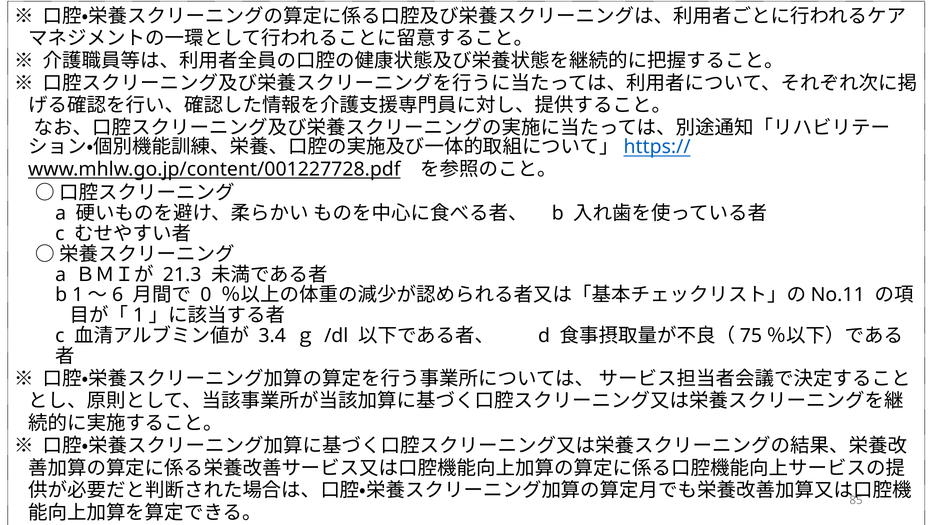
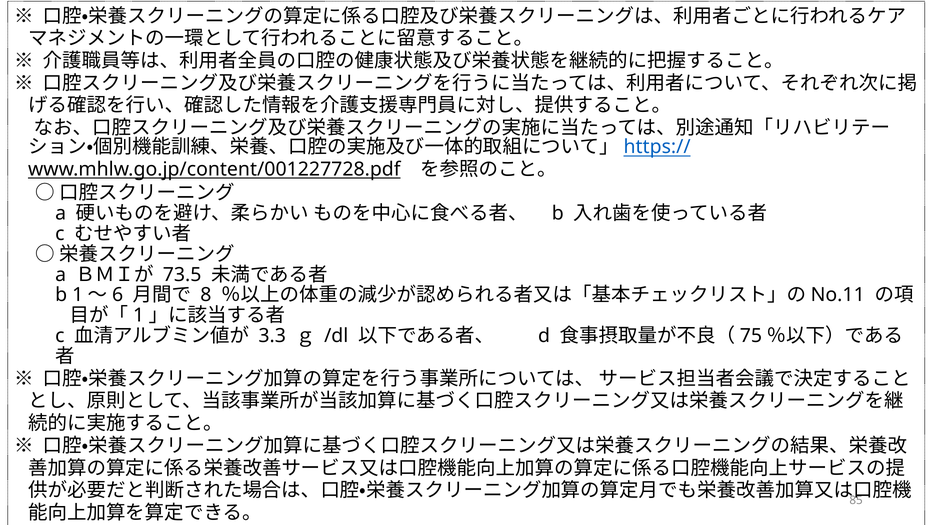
21.3: 21.3 -> 73.5 (182, 275)
0: 0 -> 8 (206, 295)
3.4: 3.4 -> 3.3 (272, 336)
